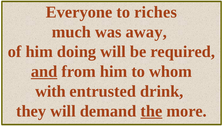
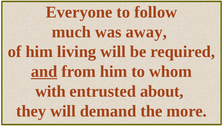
riches: riches -> follow (156, 12)
doing: doing -> living (77, 51)
drink: drink -> about (162, 91)
the underline: present -> none (151, 111)
